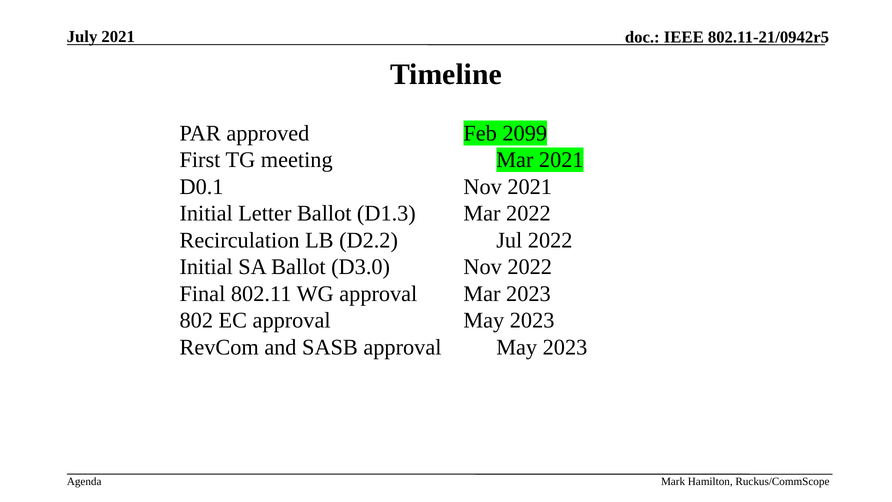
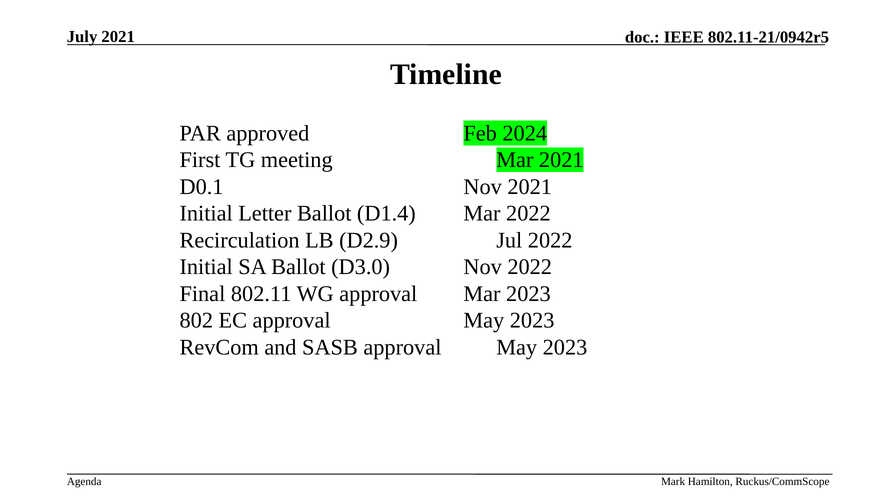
2099: 2099 -> 2024 (525, 133)
D1.3: D1.3 -> D1.4 (386, 213)
D2.2: D2.2 -> D2.9 (369, 240)
